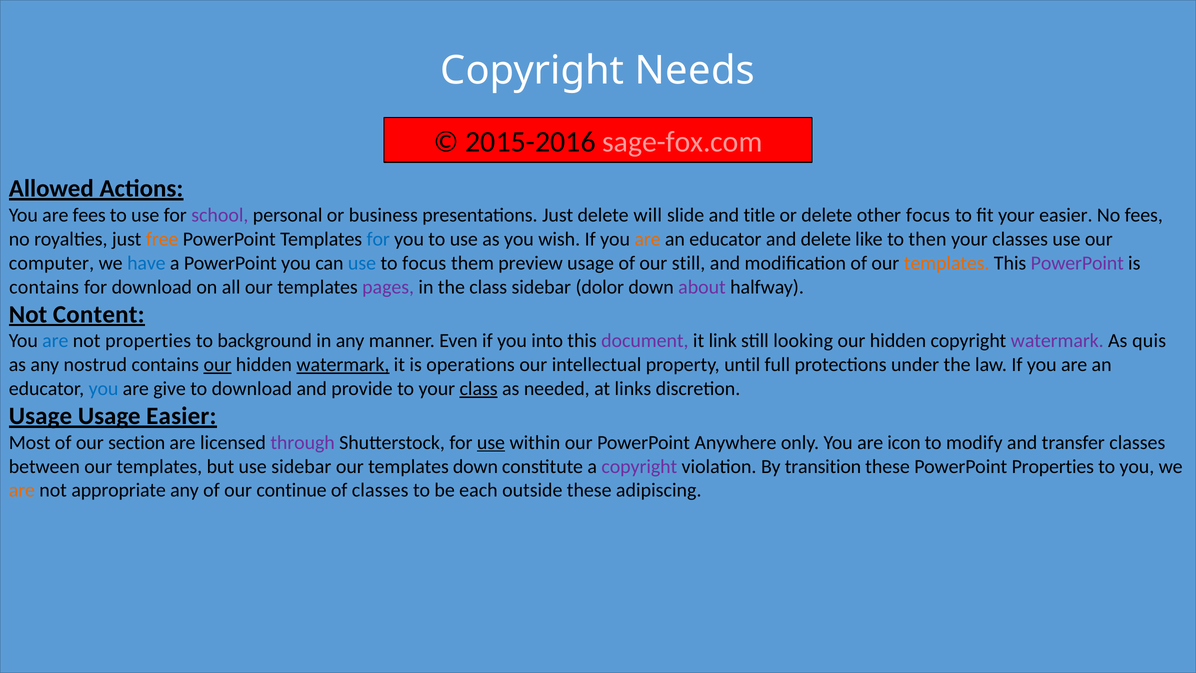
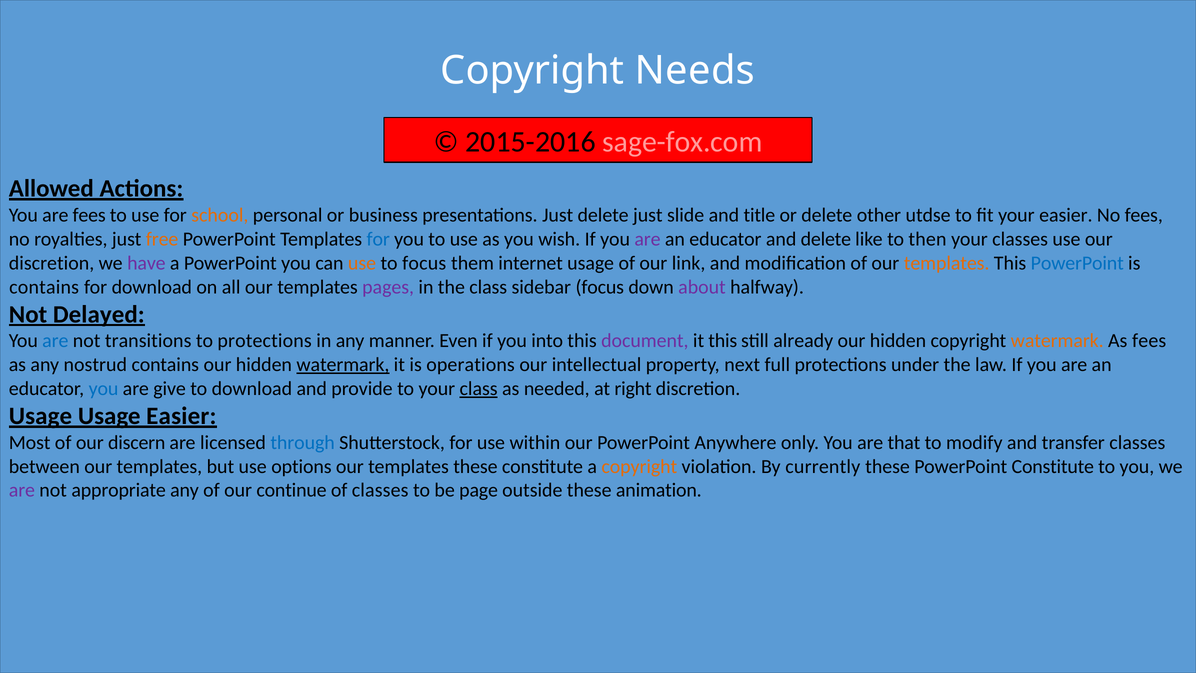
school colour: purple -> orange (220, 215)
delete will: will -> just (648, 215)
other focus: focus -> utdse (928, 215)
are colour: orange -> purple (647, 239)
computer: computer -> discretion (52, 263)
have colour: blue -> purple (146, 263)
use colour: blue -> orange (362, 263)
preview: preview -> internet (531, 263)
our still: still -> link (689, 263)
PowerPoint colour: purple -> blue (1077, 263)
sidebar dolor: dolor -> focus (600, 287)
Content: Content -> Delayed (99, 314)
not properties: properties -> transitions (148, 341)
to background: background -> protections (265, 341)
it link: link -> this (723, 341)
looking: looking -> already (803, 341)
watermark colour: purple -> orange (1057, 341)
As quis: quis -> fees (1149, 341)
our underline: present -> none (218, 365)
until: until -> next (742, 365)
links: links -> right (633, 389)
section: section -> discern (137, 442)
through colour: purple -> blue (303, 442)
use underline: present -> none (491, 442)
icon: icon -> that (904, 442)
use sidebar: sidebar -> options (301, 466)
templates down: down -> these (475, 466)
copyright colour: purple -> orange (639, 466)
transition: transition -> currently (823, 466)
PowerPoint Properties: Properties -> Constitute (1053, 466)
are colour: orange -> purple (22, 490)
each: each -> page (479, 490)
adipiscing: adipiscing -> animation (659, 490)
